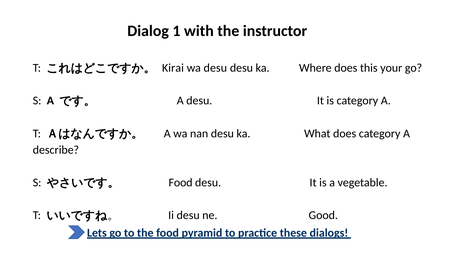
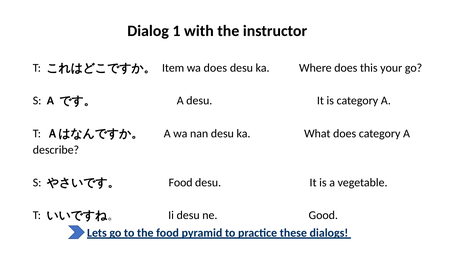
Kirai: Kirai -> Item (173, 68)
wa desu: desu -> does (215, 68)
